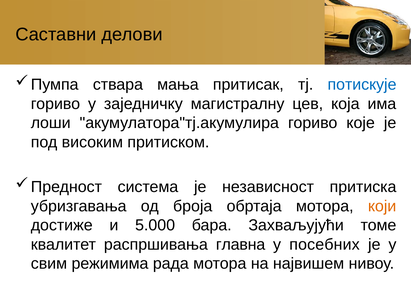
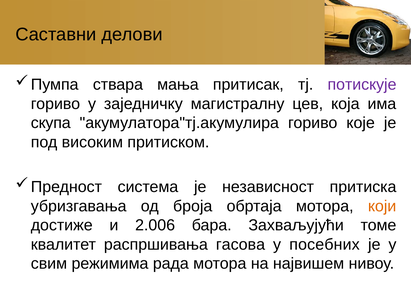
потискује colour: blue -> purple (362, 85)
лоши: лоши -> скупа (51, 123)
5.000: 5.000 -> 2.006 (155, 225)
главна: главна -> гасова (240, 245)
